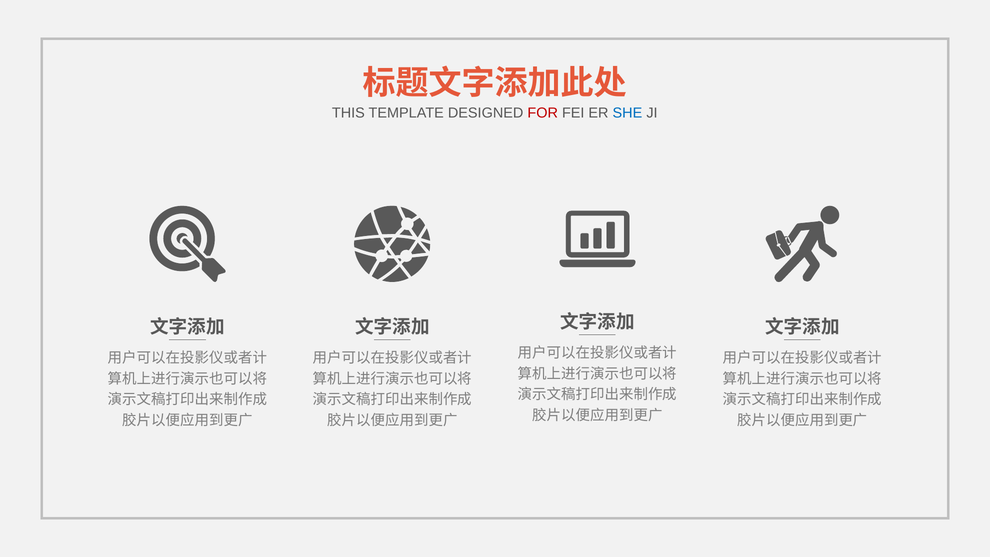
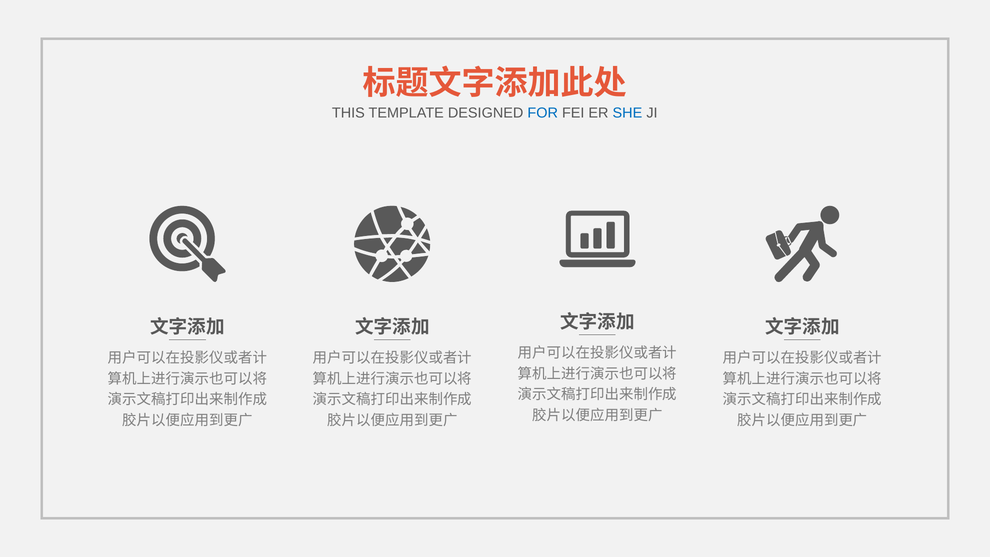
FOR colour: red -> blue (543, 113)
